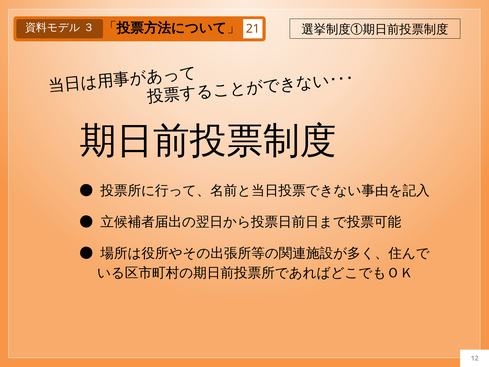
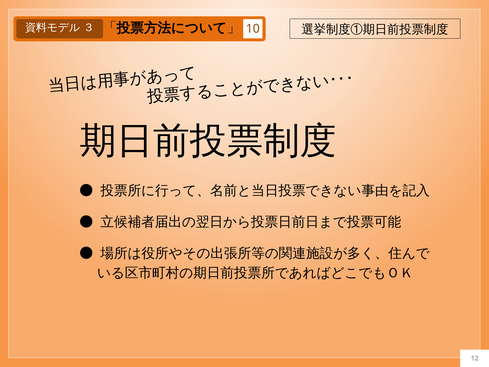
21: 21 -> 10 (253, 29)
